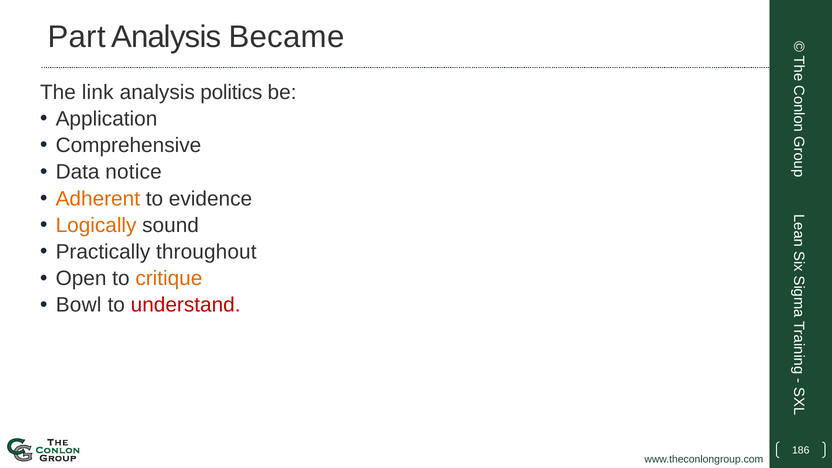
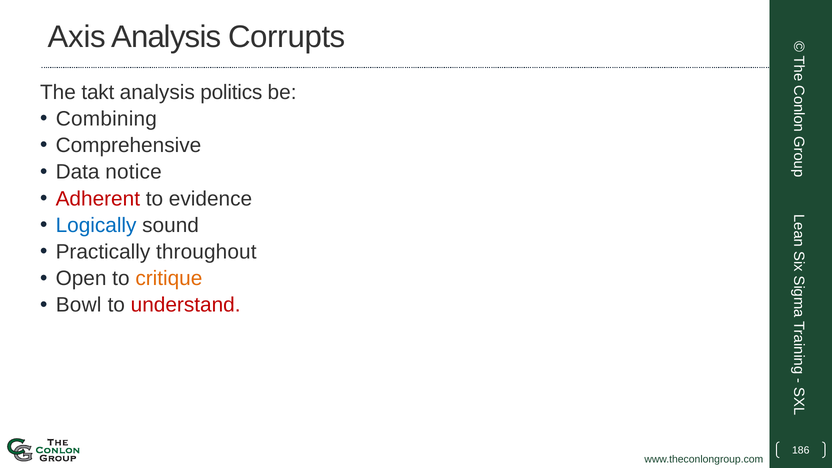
Part: Part -> Axis (77, 37)
Became: Became -> Corrupts (287, 37)
link: link -> takt (98, 92)
Application: Application -> Combining (106, 119)
Adherent colour: orange -> red (98, 199)
Logically colour: orange -> blue (96, 225)
